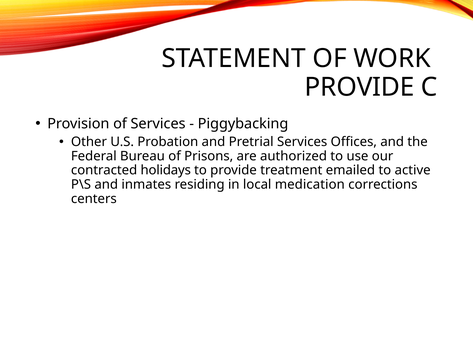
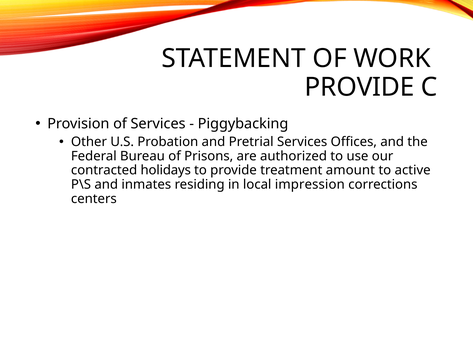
emailed: emailed -> amount (350, 170)
medication: medication -> impression (310, 184)
